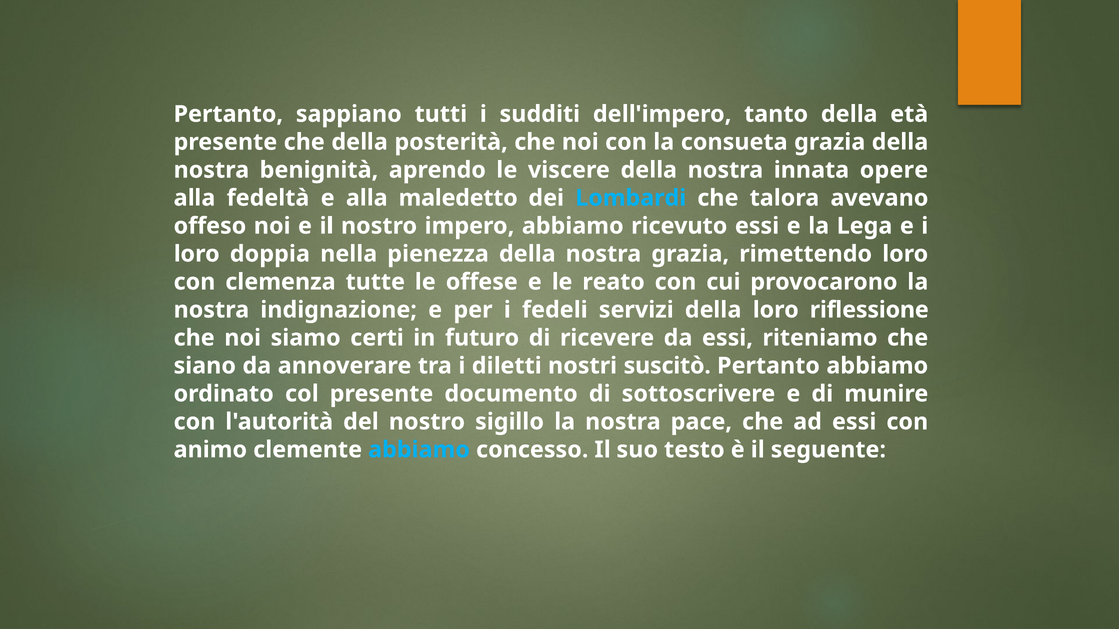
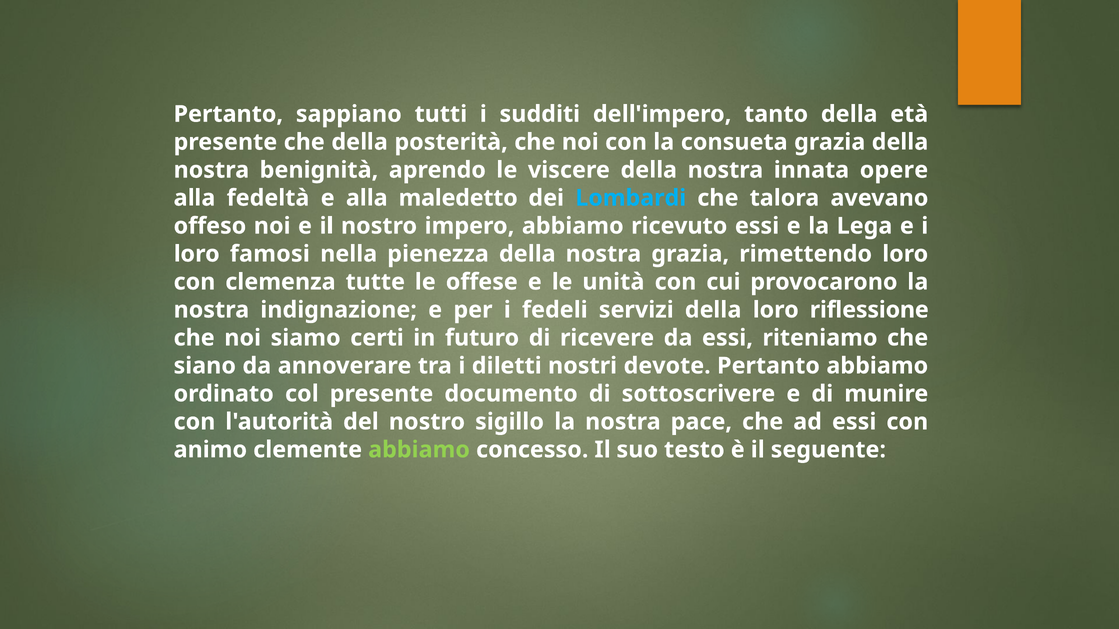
doppia: doppia -> famosi (270, 254)
reato: reato -> unità (613, 282)
suscitò: suscitò -> devote (667, 366)
abbiamo colour: light blue -> light green (419, 450)
